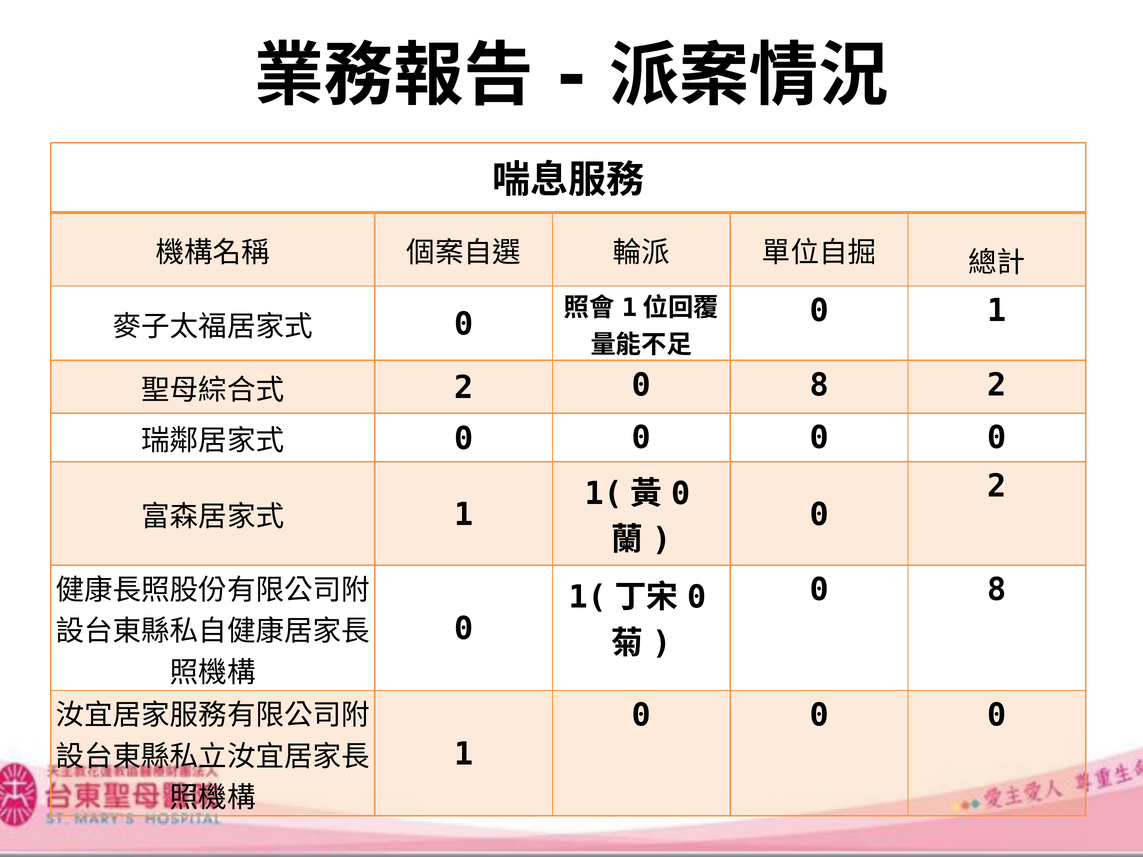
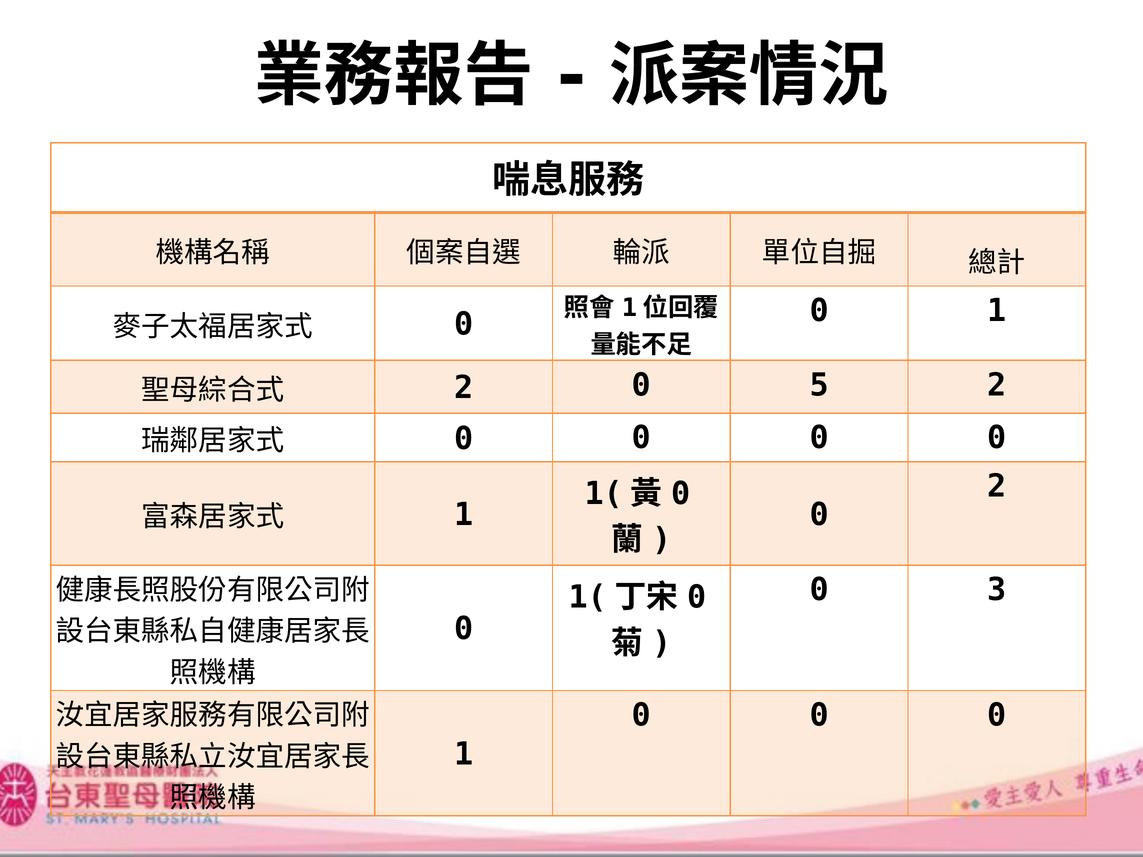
2 0 8: 8 -> 5 (819, 385)
8: 8 -> 3 (997, 590)
